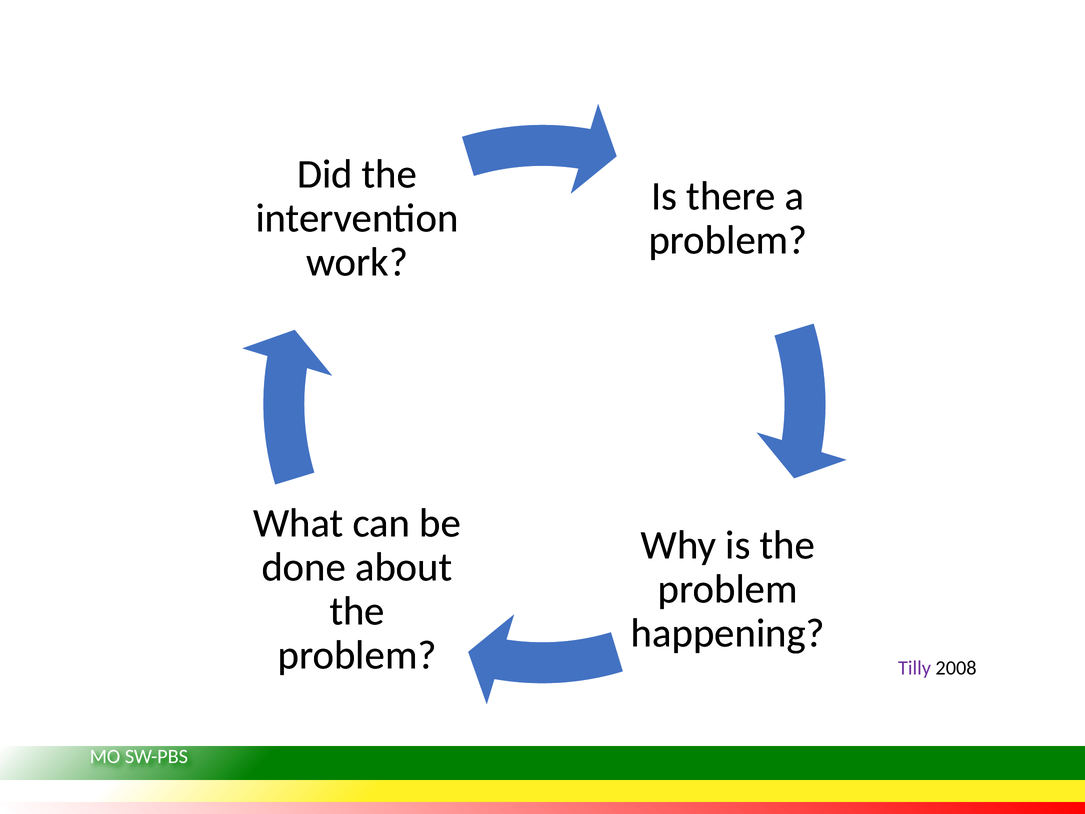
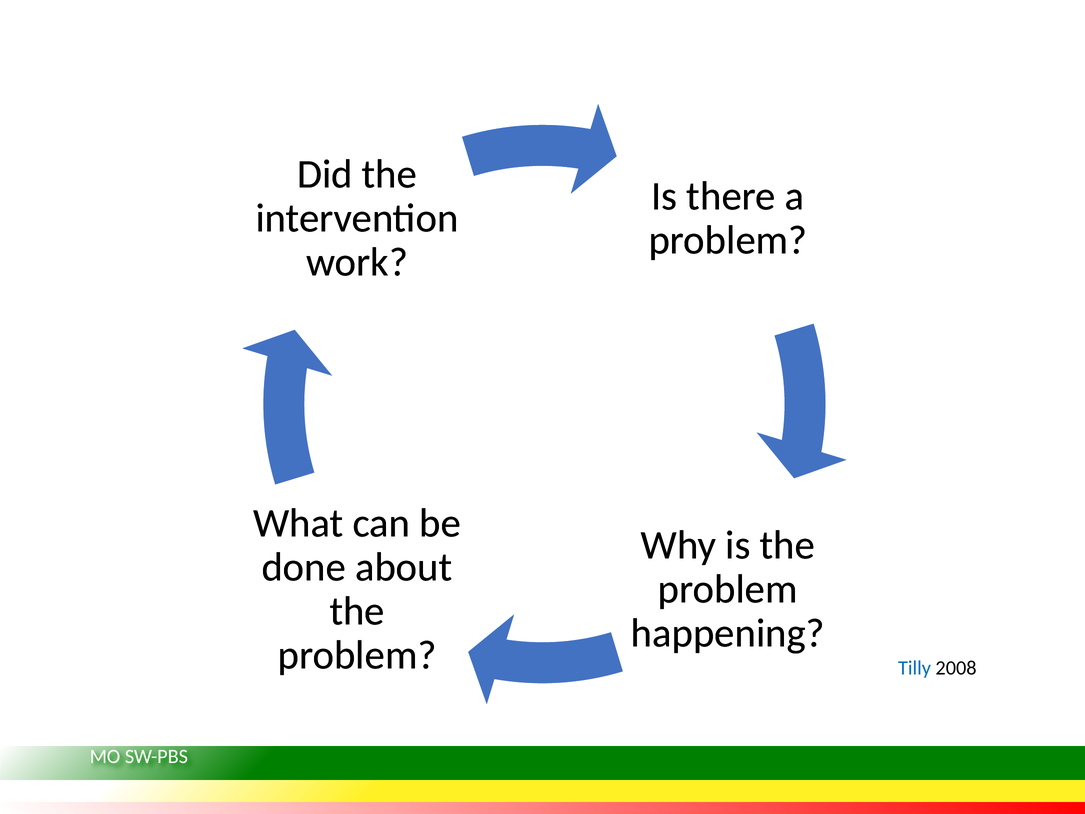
Tilly colour: purple -> blue (915, 668)
